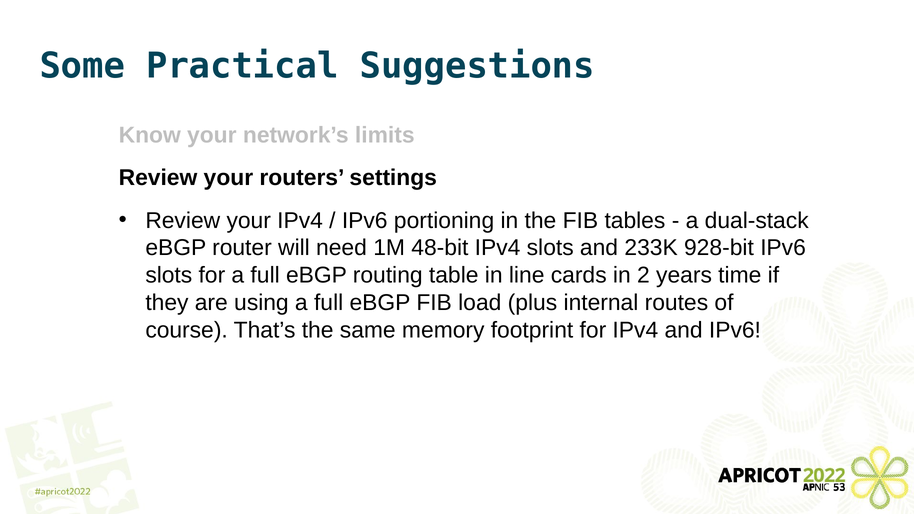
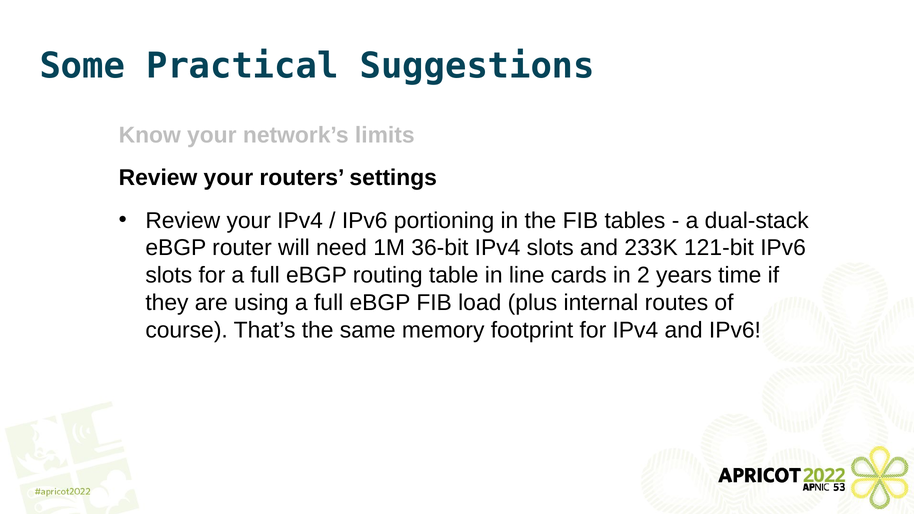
48-bit: 48-bit -> 36-bit (440, 248)
928-bit: 928-bit -> 121-bit (719, 248)
